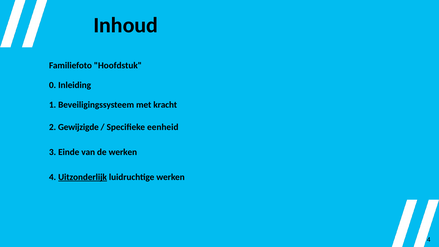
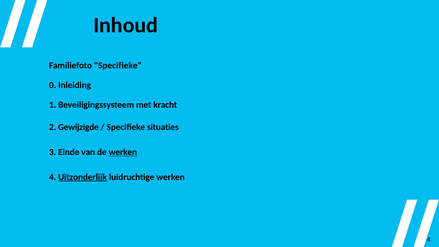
Familiefoto Hoofdstuk: Hoofdstuk -> Specifieke (118, 65)
eenheid: eenheid -> situaties (163, 127)
werken underline: none -> present (123, 152)
